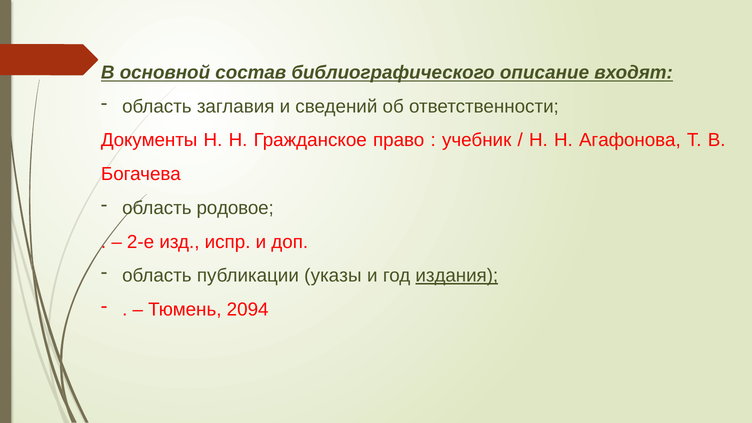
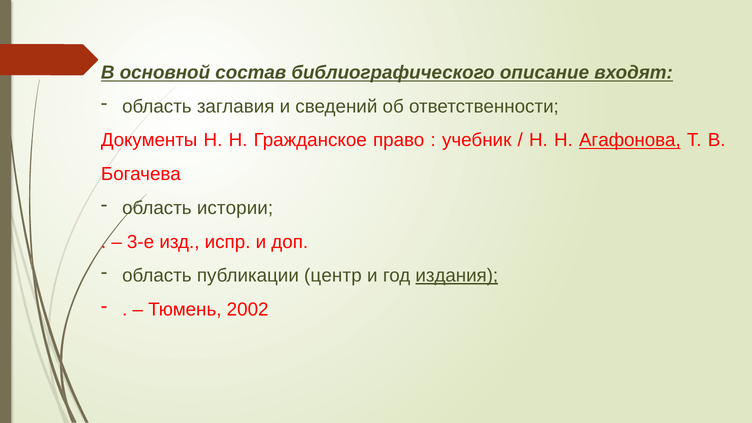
Агафонова underline: none -> present (630, 140)
родовое: родовое -> истории (235, 208)
2-е: 2-е -> 3-е (141, 242)
указы: указы -> центр (333, 276)
2094: 2094 -> 2002 (248, 309)
